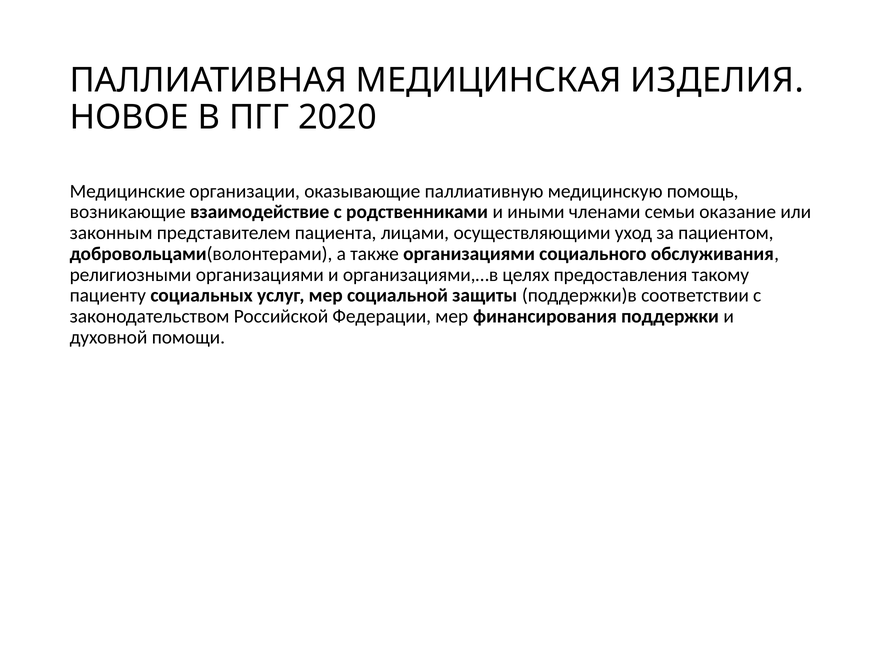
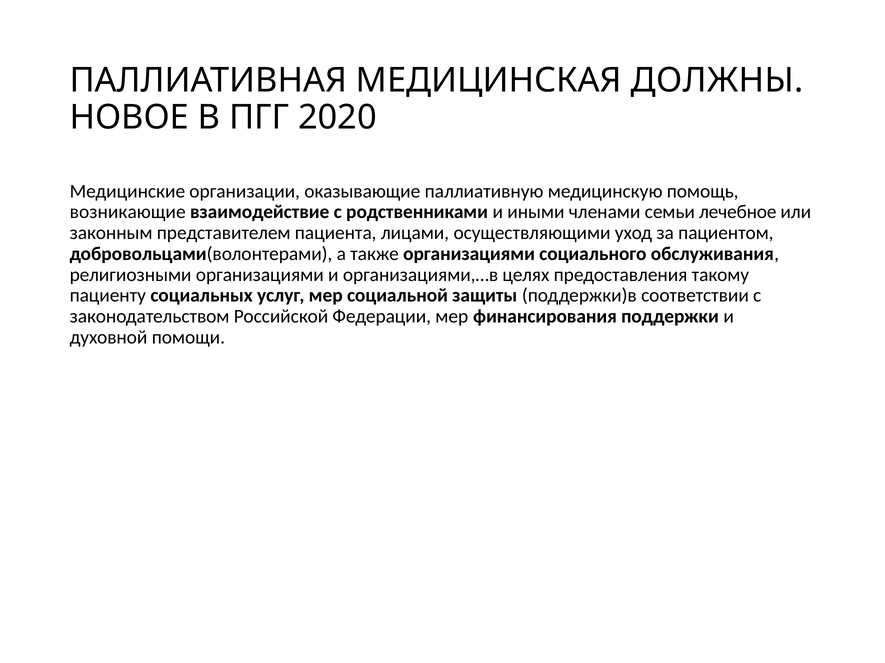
ИЗДЕЛИЯ: ИЗДЕЛИЯ -> ДОЛЖНЫ (717, 81)
оказание: оказание -> лечебное (738, 212)
